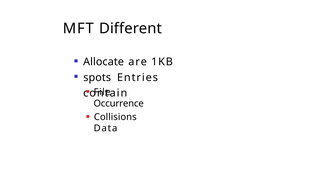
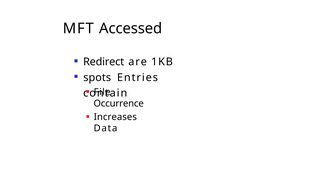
Different: Different -> Accessed (131, 28)
Allocate: Allocate -> Redirect (104, 62)
Collisions: Collisions -> Increases (115, 117)
